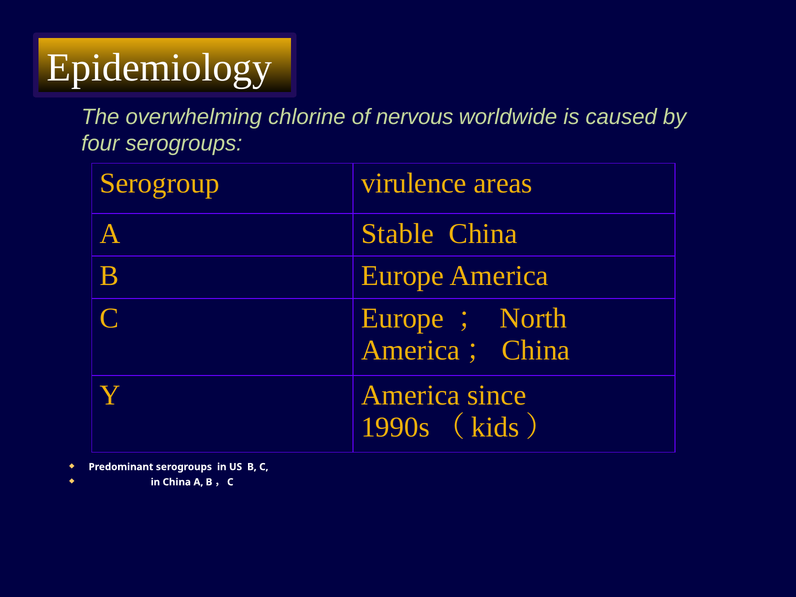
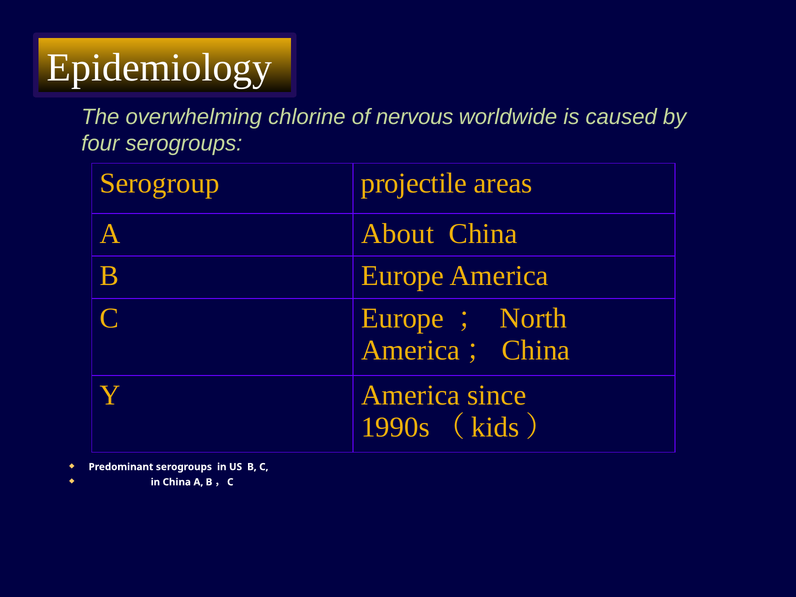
virulence: virulence -> projectile (414, 183)
Stable: Stable -> About (398, 234)
